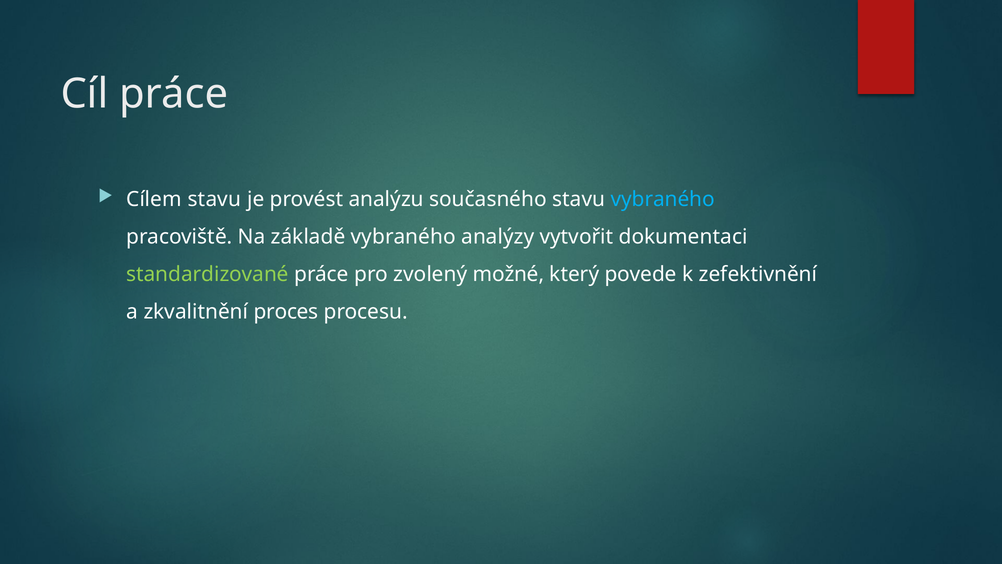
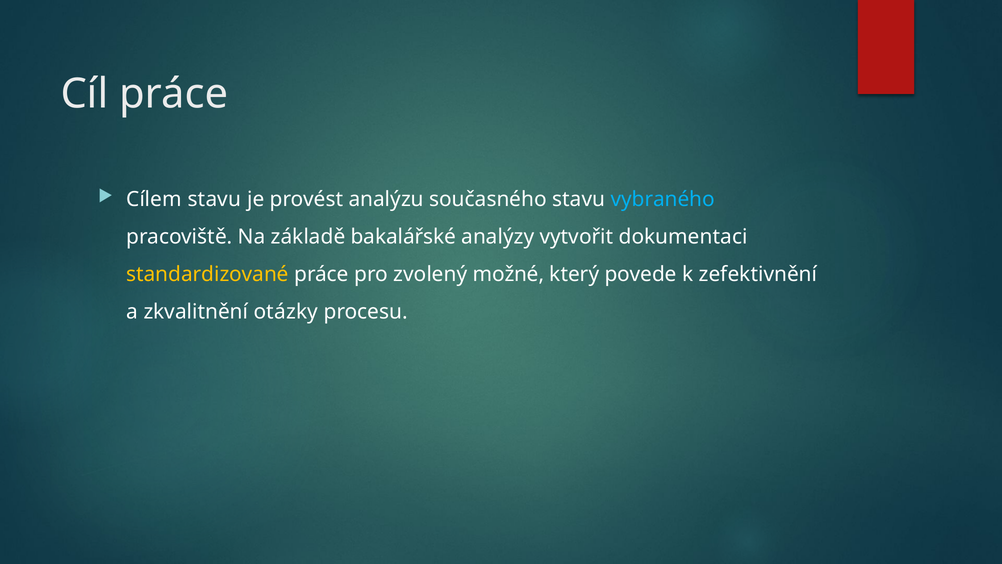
základě vybraného: vybraného -> bakalářské (403, 237)
standardizované colour: light green -> yellow (208, 274)
proces: proces -> otázky (286, 312)
